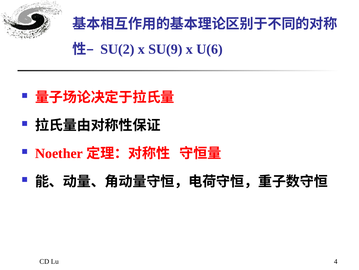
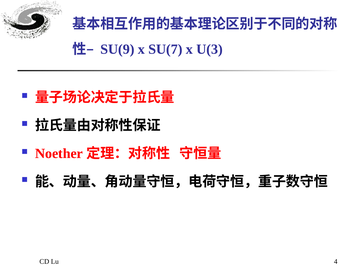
SU(2: SU(2 -> SU(9 (117, 49)
SU(9: SU(9 -> SU(7 (165, 49)
U(6: U(6 -> U(3 (210, 49)
